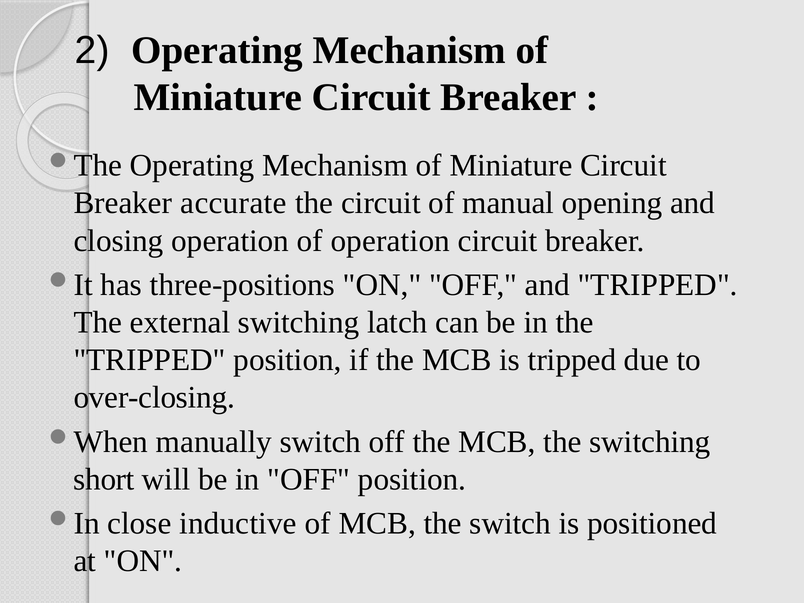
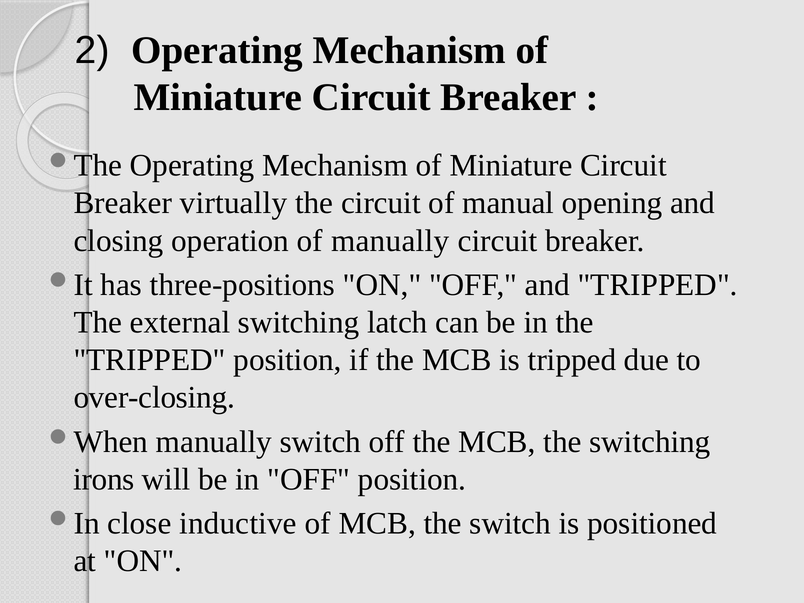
accurate: accurate -> virtually (234, 203)
of operation: operation -> manually (390, 241)
short: short -> irons (104, 479)
